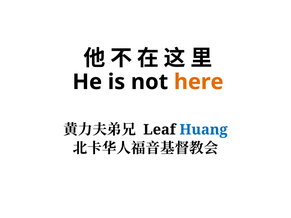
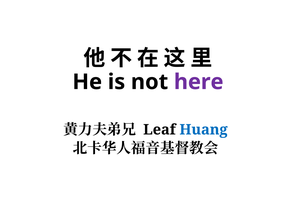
here colour: orange -> purple (199, 82)
